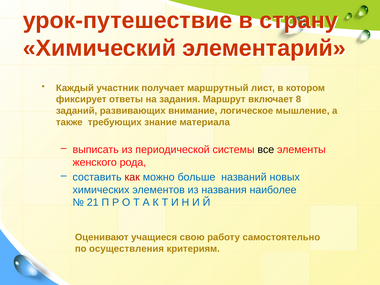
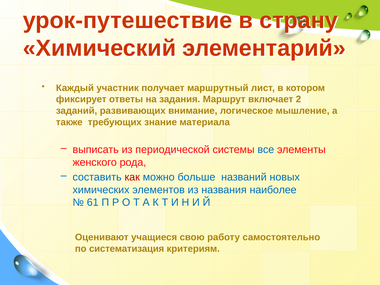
8: 8 -> 2 (298, 99)
все colour: black -> blue (266, 150)
21: 21 -> 61 (93, 202)
осуществления: осуществления -> систематизация (127, 249)
